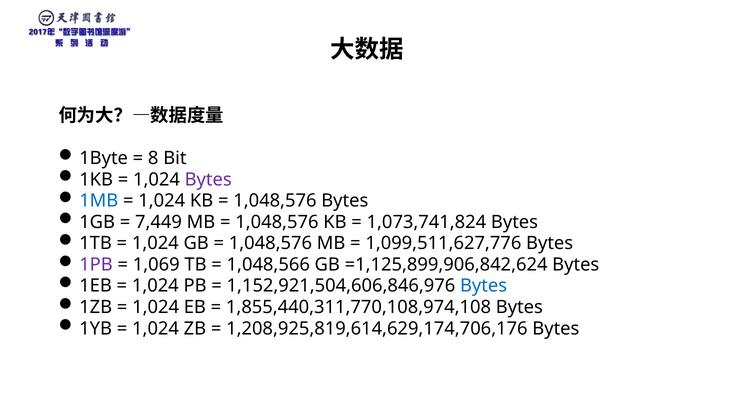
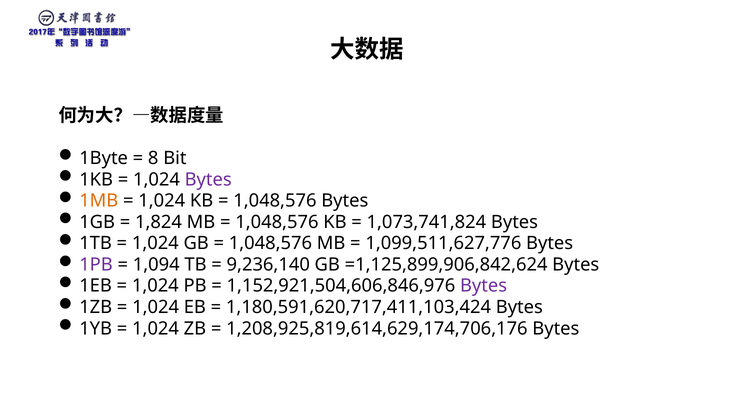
1MB colour: blue -> orange (99, 201)
7,449: 7,449 -> 1,824 (158, 222)
1,069: 1,069 -> 1,094 (156, 265)
1,048,566: 1,048,566 -> 9,236,140 (268, 265)
Bytes colour: blue -> purple (484, 286)
1,855,440,311,770,108,974,108: 1,855,440,311,770,108,974,108 -> 1,180,591,620,717,411,103,424 (359, 307)
